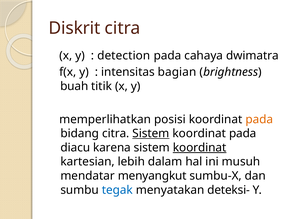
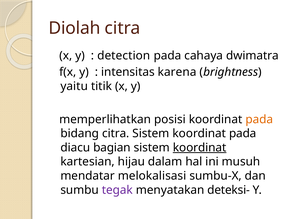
Diskrit: Diskrit -> Diolah (74, 28)
bagian: bagian -> karena (177, 72)
buah: buah -> yaitu (74, 86)
Sistem underline: present -> none (151, 133)
karena: karena -> bagian (112, 148)
lebih: lebih -> hijau (131, 162)
menyangkut: menyangkut -> melokalisasi (152, 176)
tegak colour: blue -> purple (117, 190)
